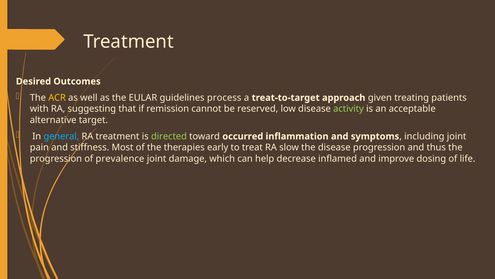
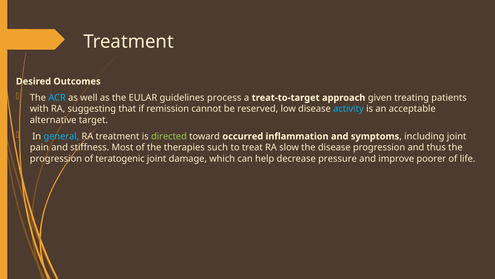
ACR colour: yellow -> light blue (57, 98)
activity colour: light green -> light blue (348, 109)
early: early -> such (218, 147)
prevalence: prevalence -> teratogenic (120, 158)
inflamed: inflamed -> pressure (338, 158)
dosing: dosing -> poorer (431, 158)
